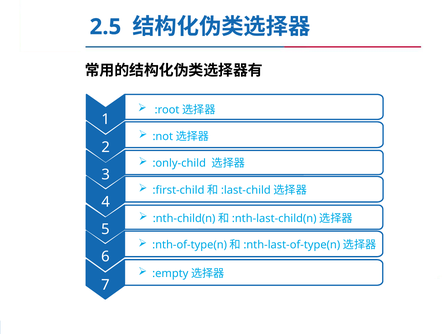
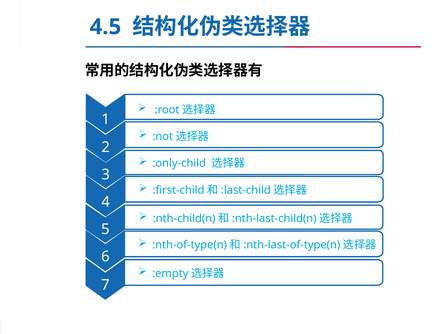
2.5: 2.5 -> 4.5 (105, 27)
